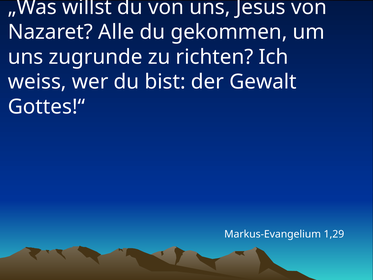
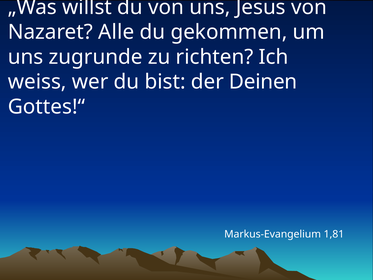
Gewalt: Gewalt -> Deinen (263, 82)
1,29: 1,29 -> 1,81 (334, 234)
